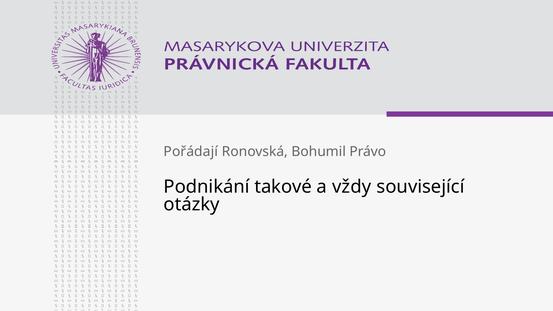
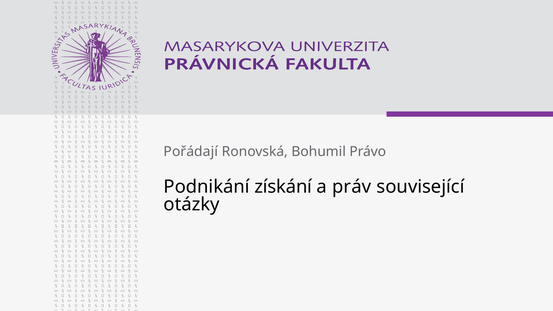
takové: takové -> získání (283, 187)
vždy: vždy -> práv (352, 187)
